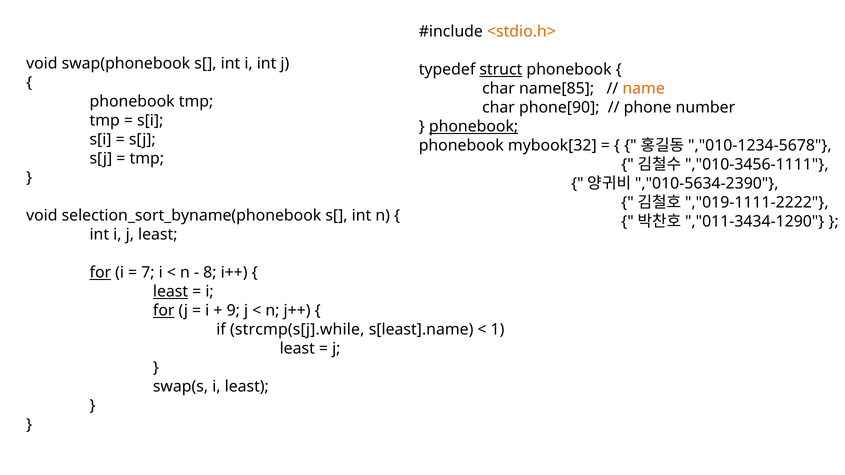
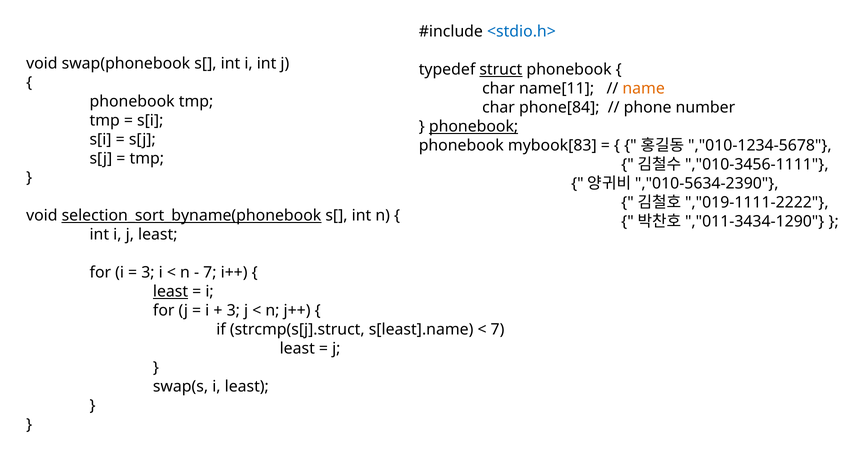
<stdio.h> colour: orange -> blue (521, 32)
name[85: name[85 -> name[11 (557, 89)
phone[90: phone[90 -> phone[84 (559, 108)
mybook[32: mybook[32 -> mybook[83 (552, 146)
selection_sort_byname(phonebook underline: none -> present (192, 216)
for underline: present -> none (100, 273)
7: 7 -> 3 (148, 273)
8: 8 -> 7 (210, 273)
for underline: present -> none (164, 311)
9: 9 -> 3 (233, 311)
strcmp(s[j].while: strcmp(s[j].while -> strcmp(s[j].struct (297, 330)
1: 1 -> 7 (497, 330)
